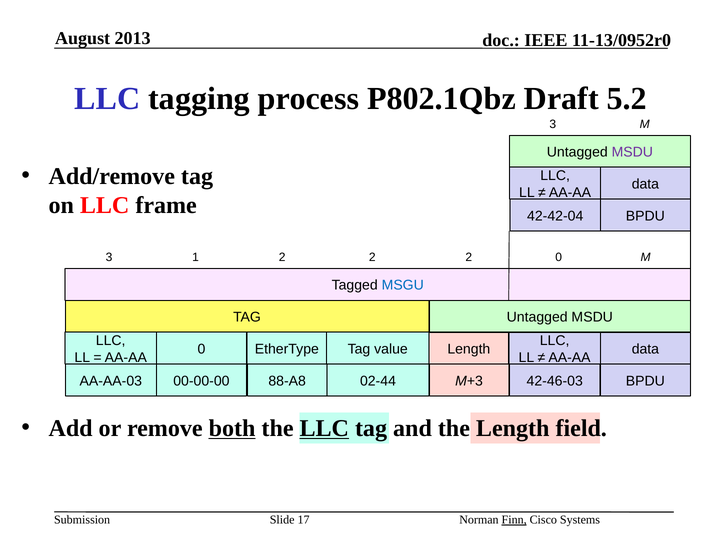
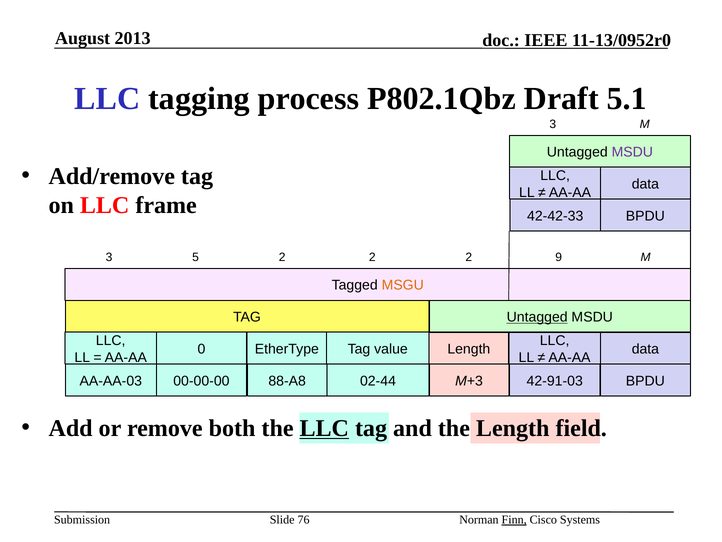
5.2: 5.2 -> 5.1 (627, 98)
42-42-04: 42-42-04 -> 42-42-33 (555, 216)
1: 1 -> 5 (196, 257)
2 0: 0 -> 9 (559, 257)
MSGU colour: blue -> orange (403, 285)
Untagged underline: none -> present (537, 317)
42-46-03: 42-46-03 -> 42-91-03 (555, 381)
both underline: present -> none (232, 428)
17: 17 -> 76 (304, 519)
